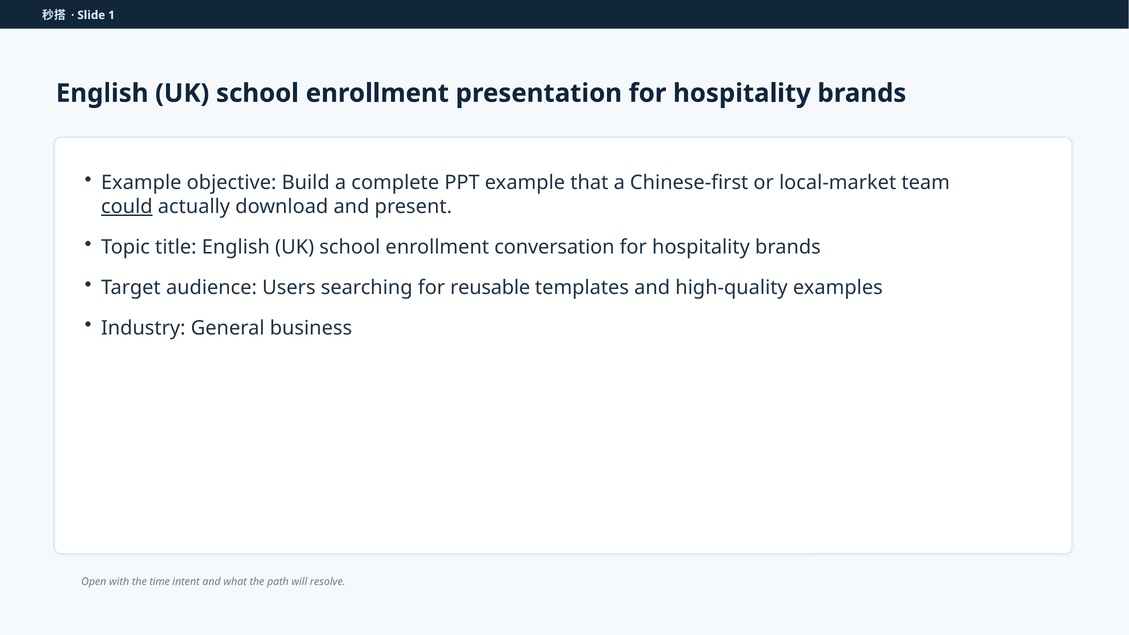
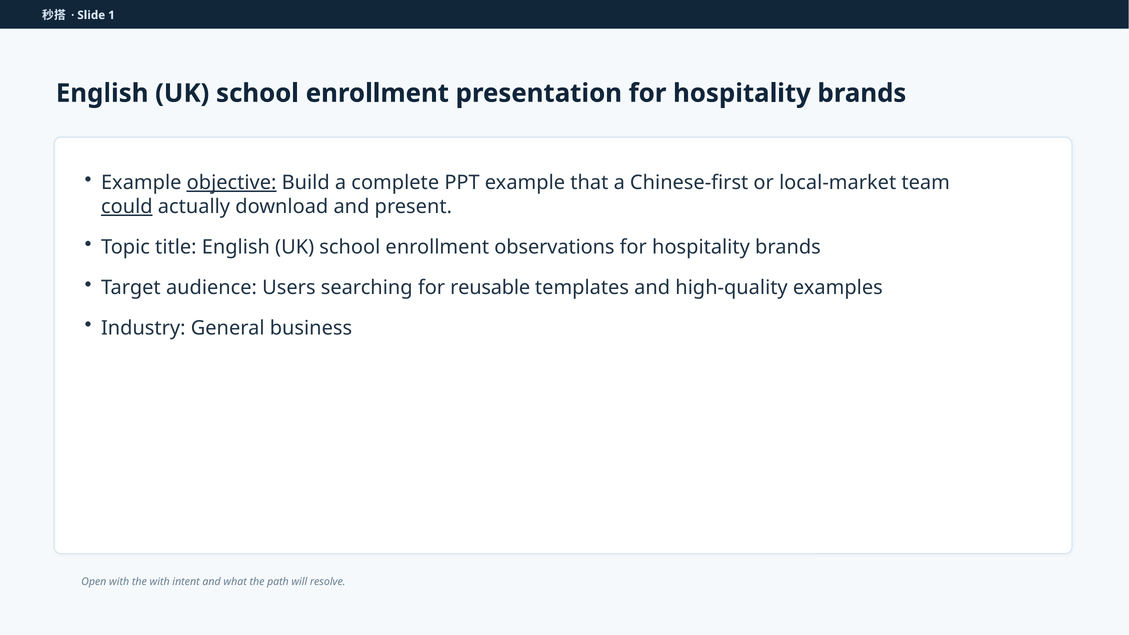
objective underline: none -> present (232, 183)
conversation: conversation -> observations (554, 247)
the time: time -> with (160, 582)
